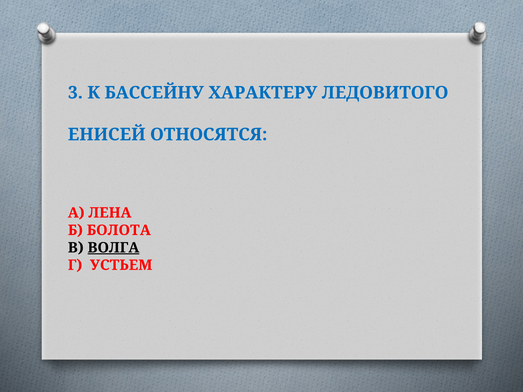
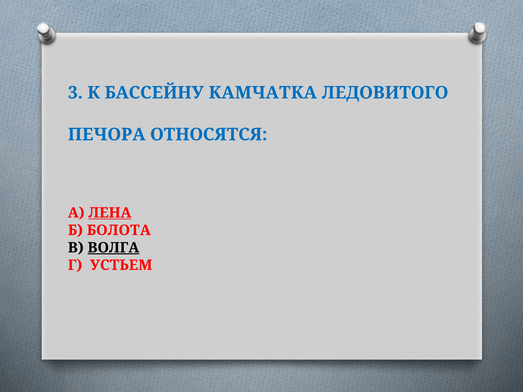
ХАРАКТЕРУ: ХАРАКТЕРУ -> КАМЧАТКА (263, 93)
ЕНИСЕЙ: ЕНИСЕЙ -> ПЕЧОРА (107, 135)
ЛЕНА underline: none -> present (110, 213)
